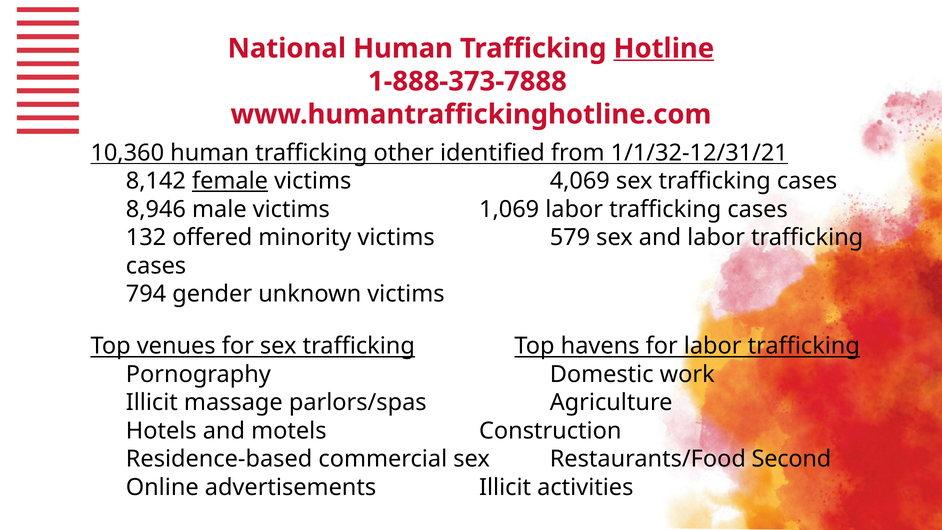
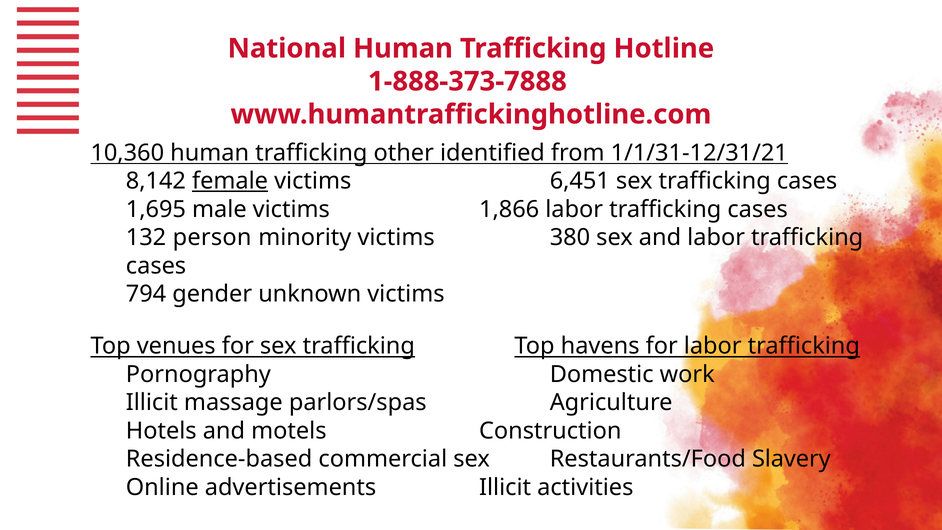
Hotline underline: present -> none (664, 48)
1/1/32-12/31/21: 1/1/32-12/31/21 -> 1/1/31-12/31/21 (699, 153)
4,069: 4,069 -> 6,451 (580, 181)
8,946: 8,946 -> 1,695 (156, 209)
1,069: 1,069 -> 1,866 (509, 209)
offered: offered -> person (212, 238)
579: 579 -> 380 (570, 238)
Second: Second -> Slavery (791, 459)
